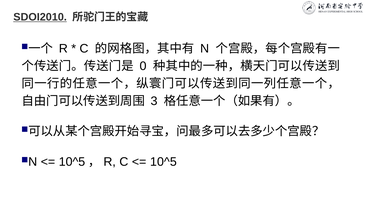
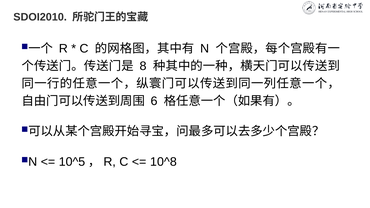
SDOI2010 underline: present -> none (40, 17)
0: 0 -> 8 (143, 66)
3: 3 -> 6 (154, 101)
10^5: 10^5 -> 10^8 (163, 162)
